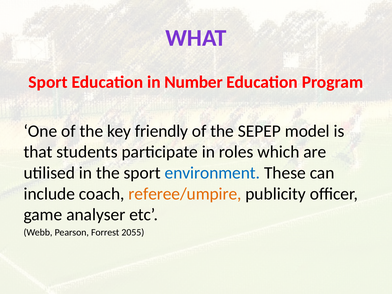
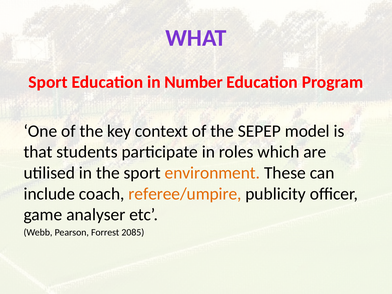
friendly: friendly -> context (161, 131)
environment colour: blue -> orange (212, 173)
2055: 2055 -> 2085 (133, 232)
